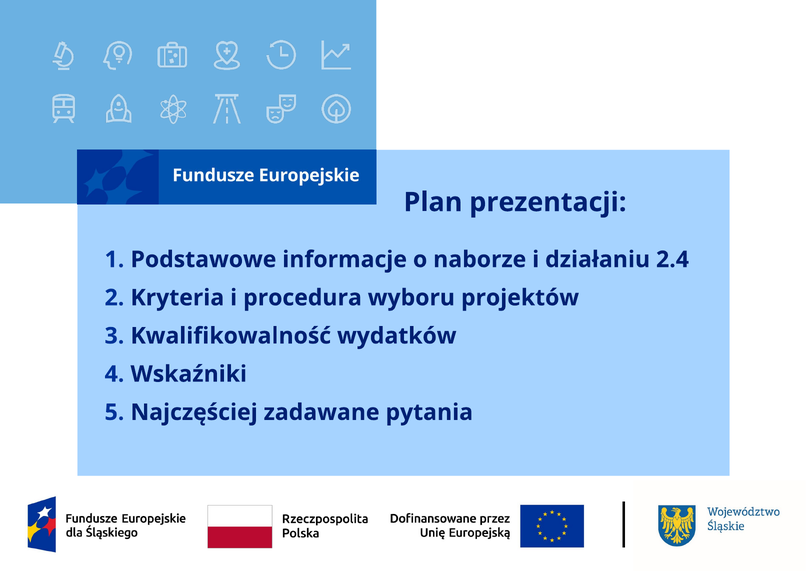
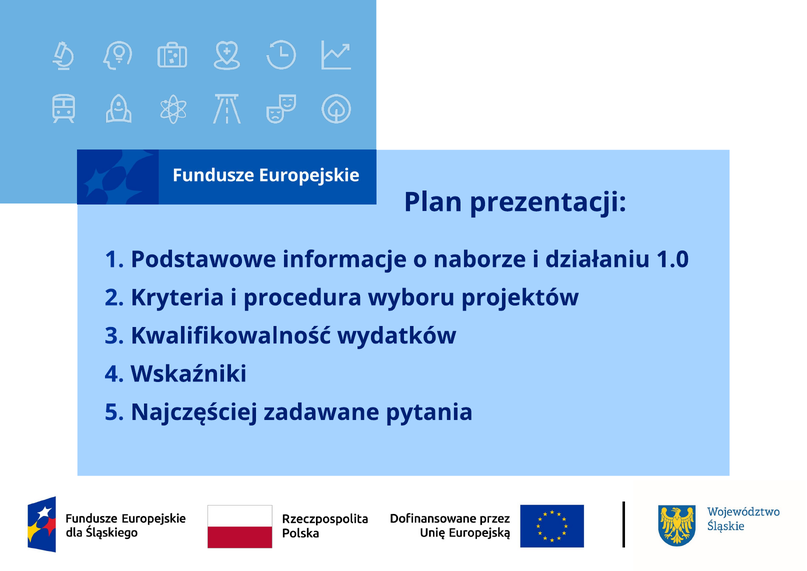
2.4: 2.4 -> 1.0 (673, 259)
